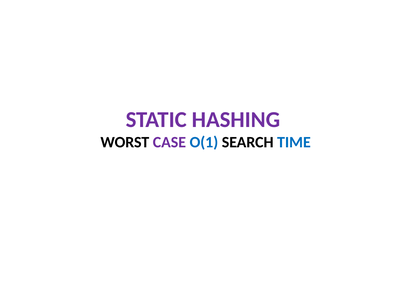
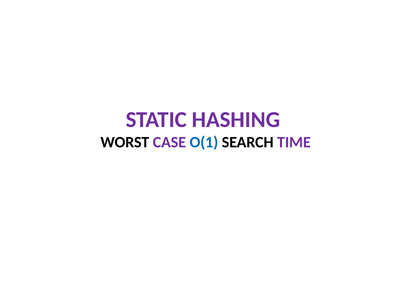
TIME colour: blue -> purple (294, 142)
